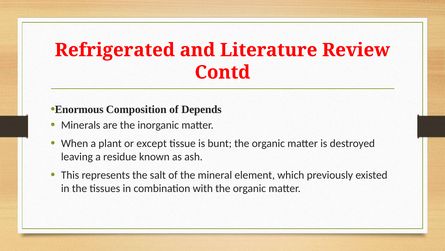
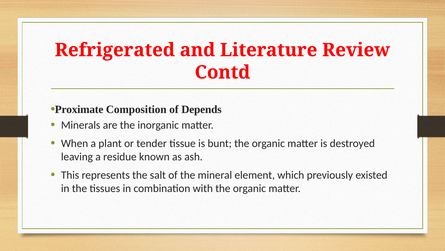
Enormous: Enormous -> Proximate (79, 109)
except: except -> tender (152, 143)
